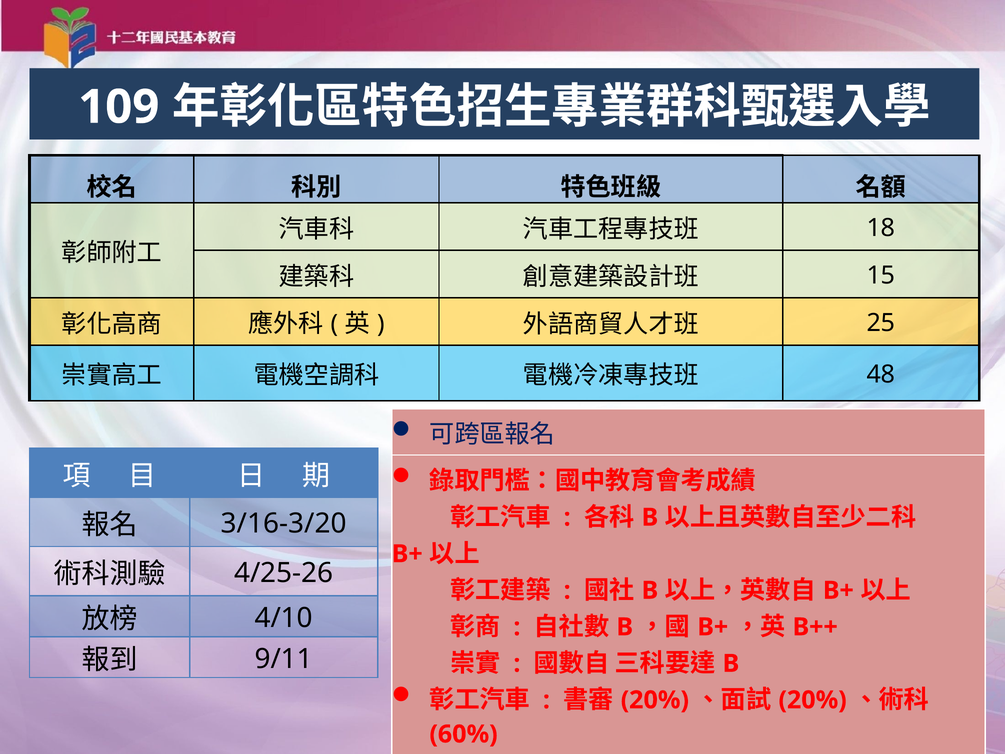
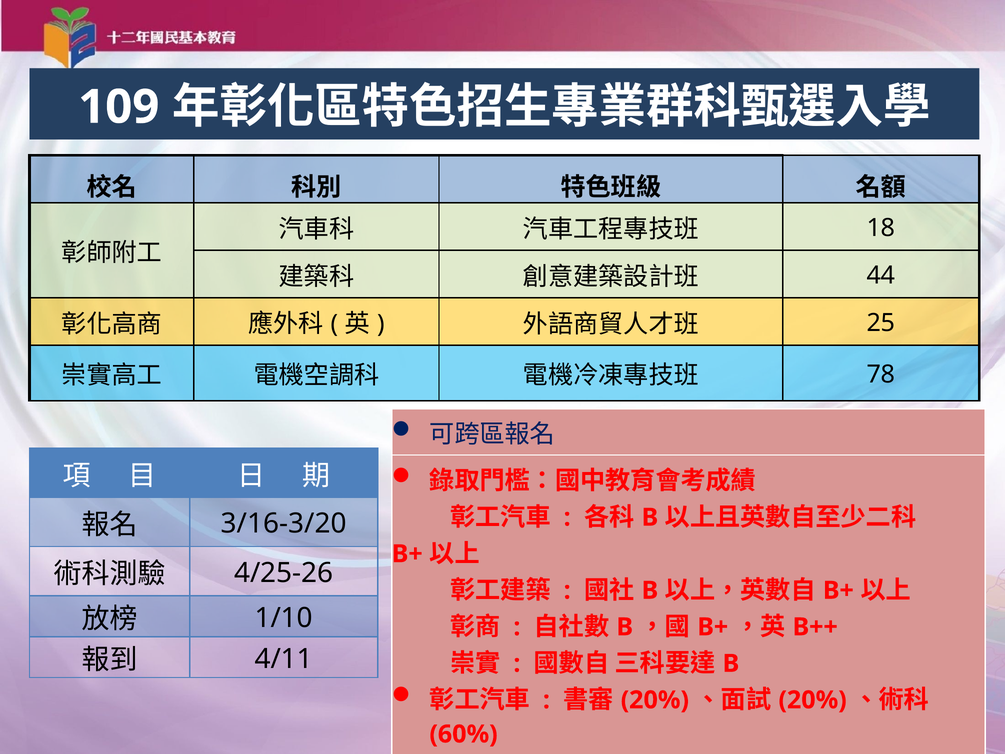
15: 15 -> 44 (881, 275)
48: 48 -> 78 (881, 374)
4/10: 4/10 -> 1/10 (284, 618)
9/11: 9/11 -> 4/11 (284, 659)
